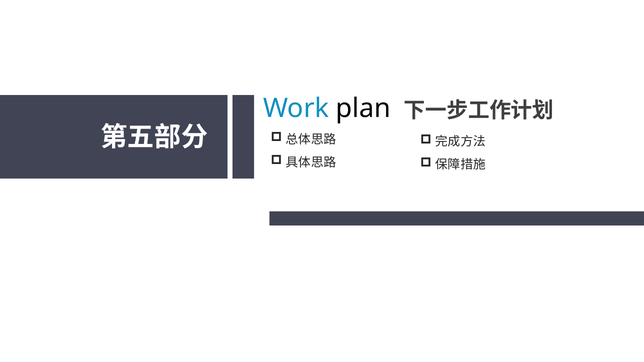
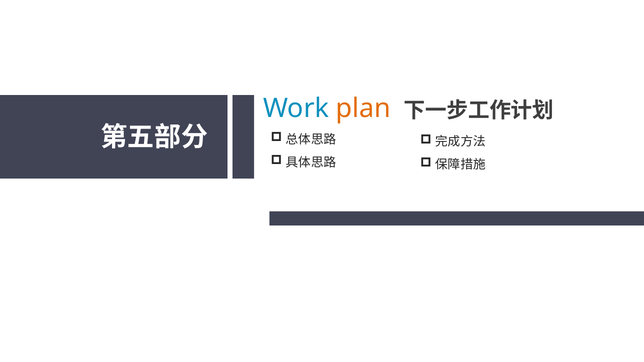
plan colour: black -> orange (363, 108)
